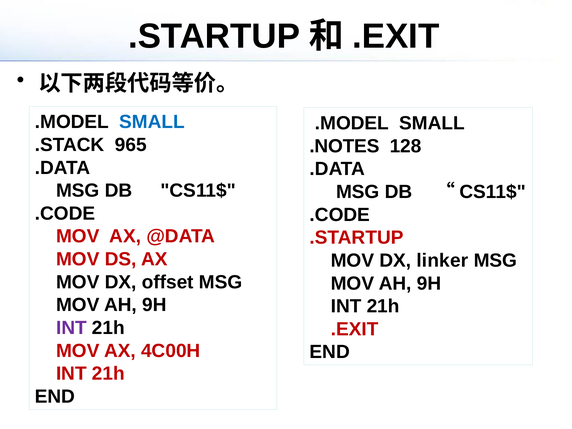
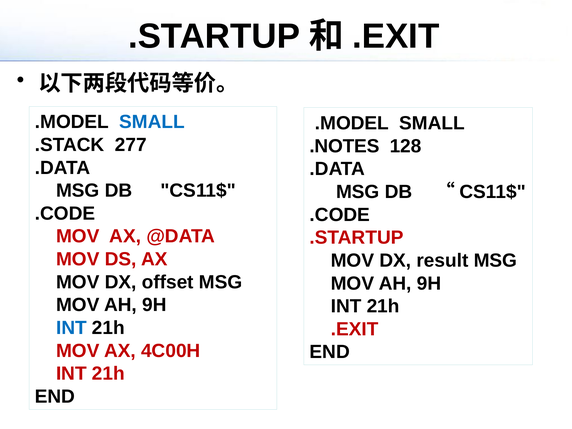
965: 965 -> 277 (131, 145)
linker: linker -> result (442, 260)
INT colour: purple -> blue (71, 328)
